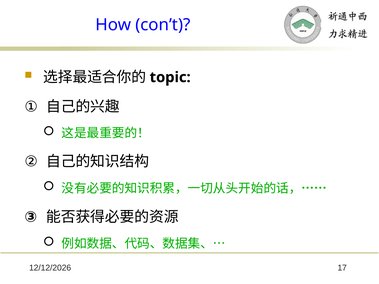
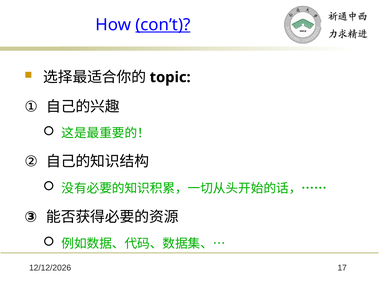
con’t underline: none -> present (163, 25)
